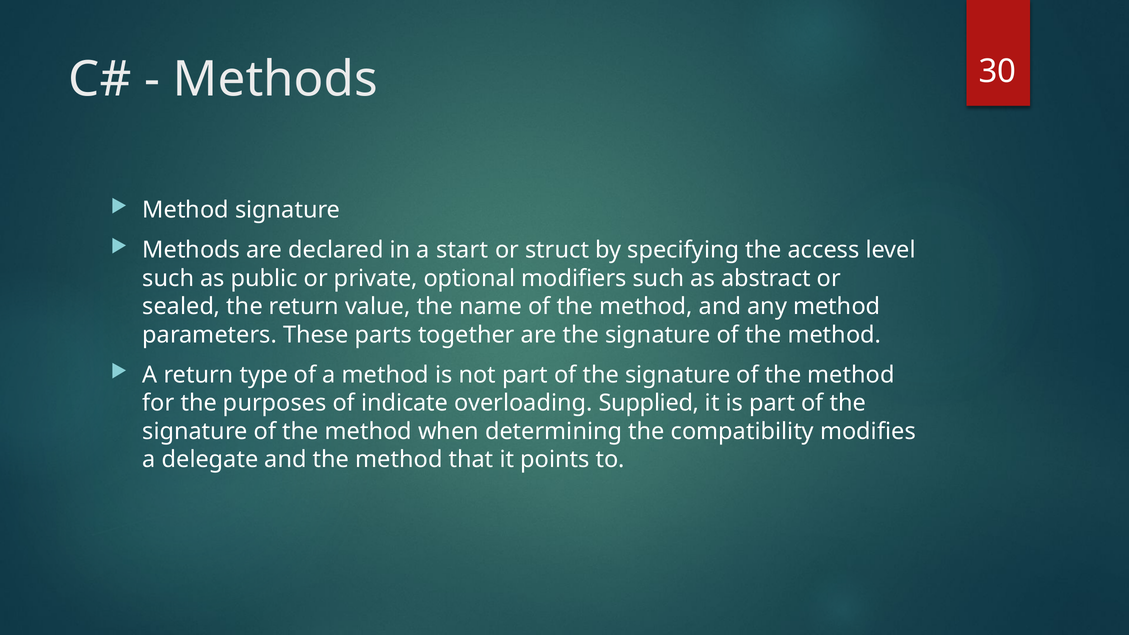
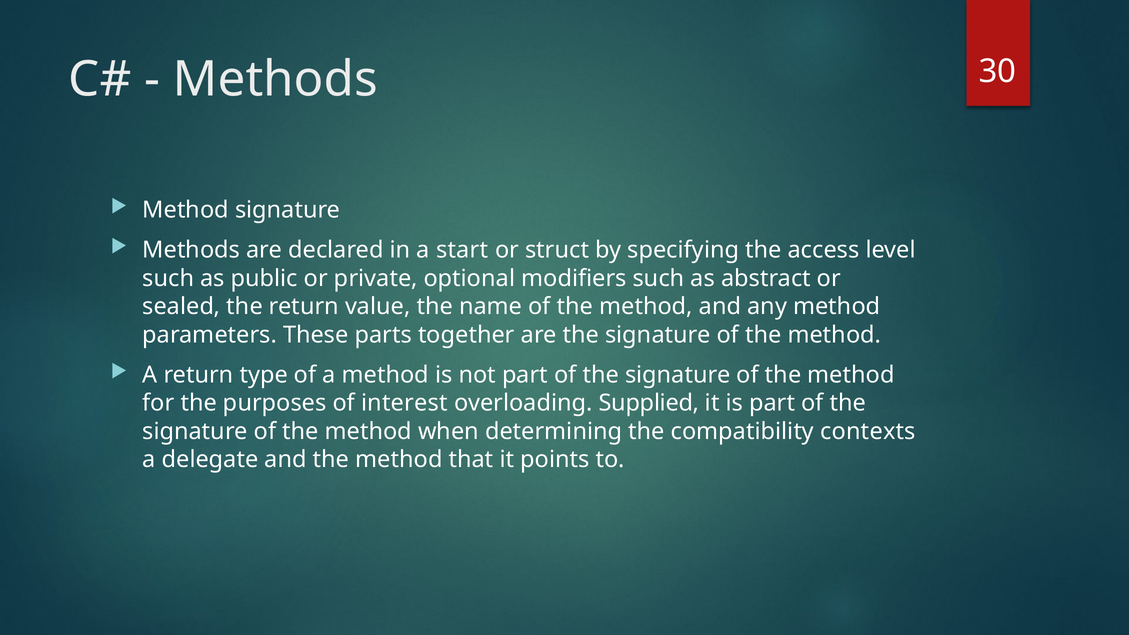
indicate: indicate -> interest (405, 403)
modifies: modifies -> contexts (868, 431)
